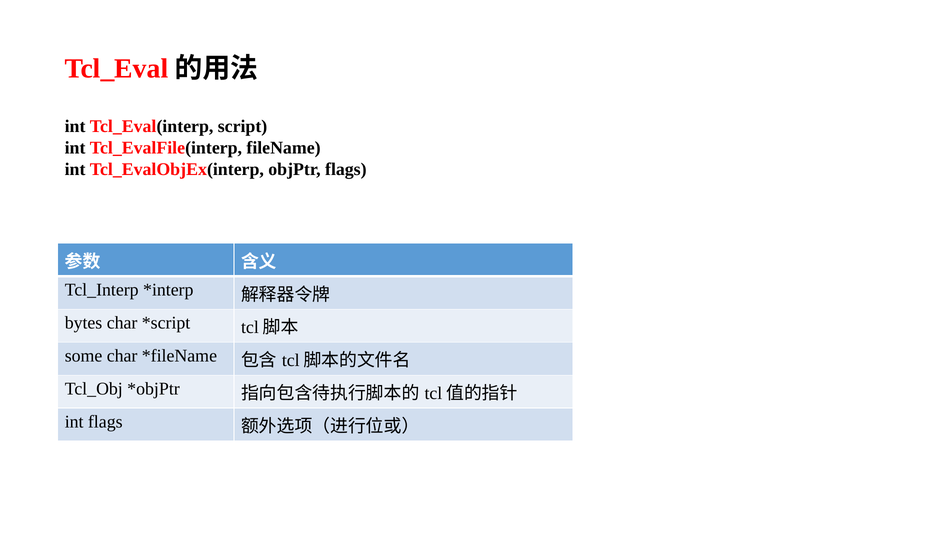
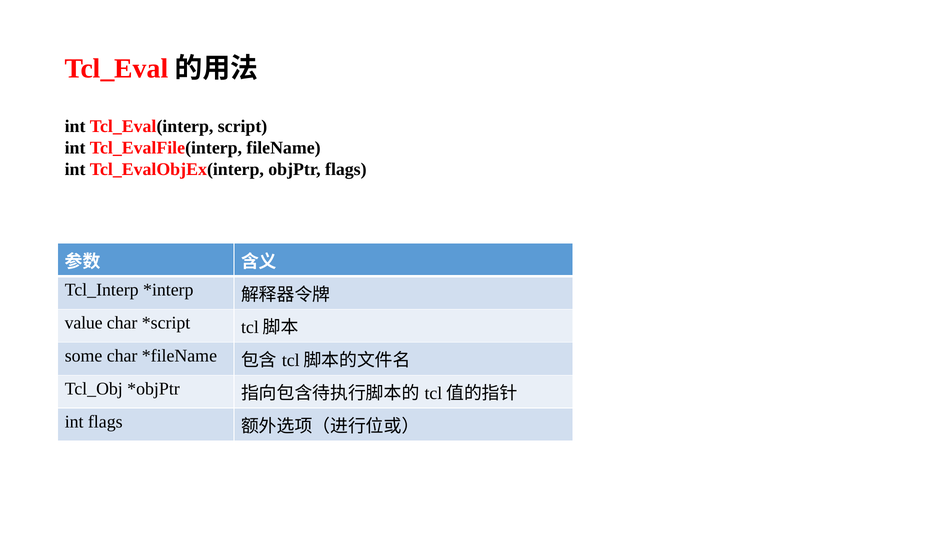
bytes: bytes -> value (84, 323)
